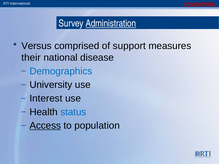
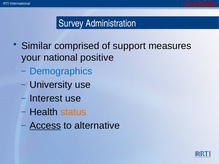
Administration underline: present -> none (111, 23)
Versus: Versus -> Similar (36, 46)
their: their -> your (31, 58)
disease: disease -> positive (97, 58)
status colour: blue -> orange (73, 112)
population: population -> alternative (97, 126)
